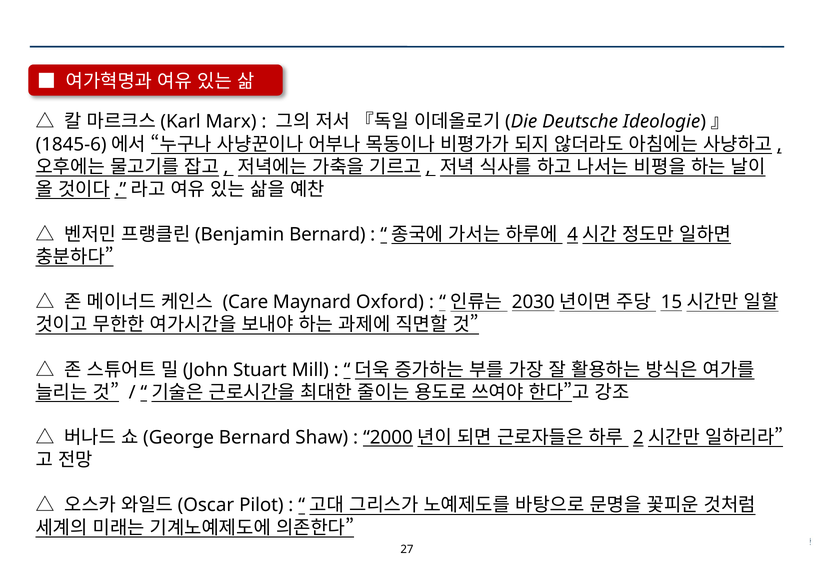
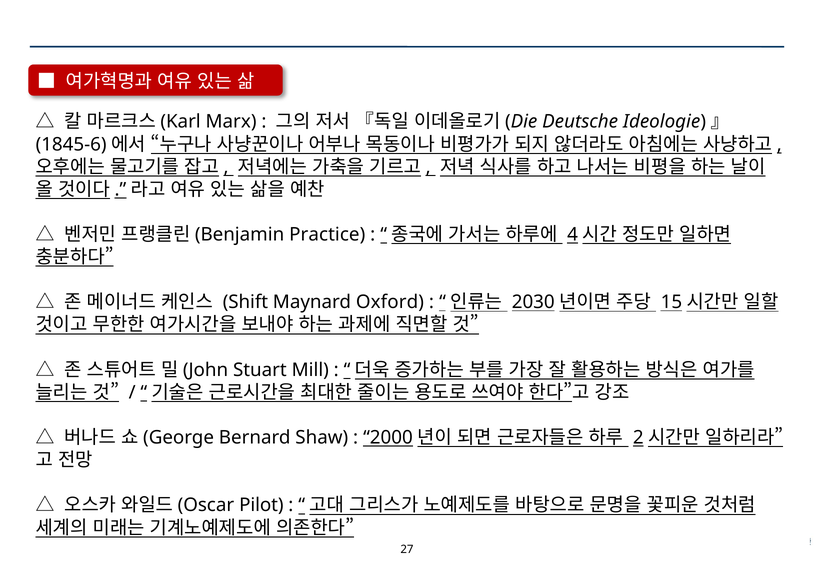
Bernard: Bernard -> Practice (327, 234)
Care: Care -> Shift (245, 302)
